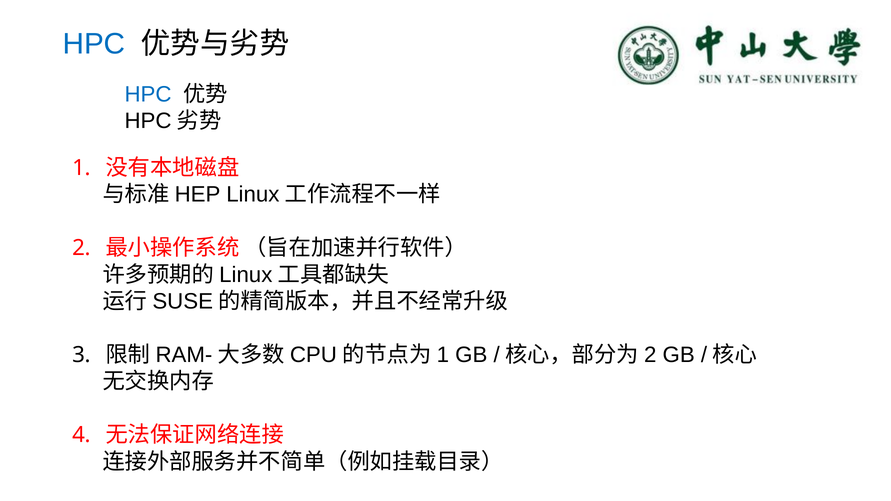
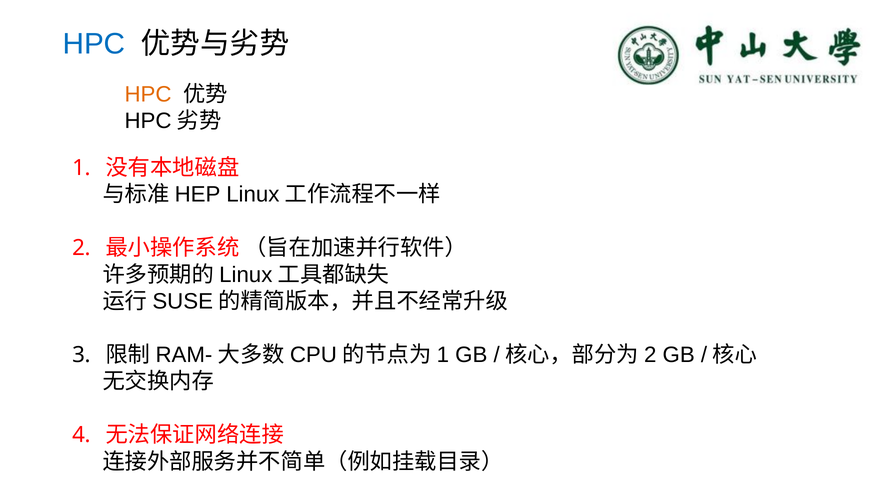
HPC colour: blue -> orange (148, 94)
